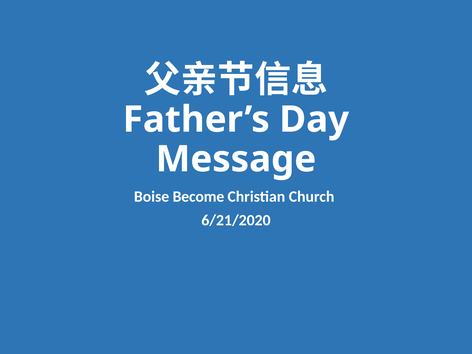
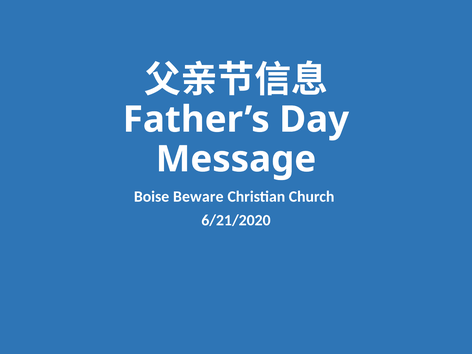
Become: Become -> Beware (198, 197)
